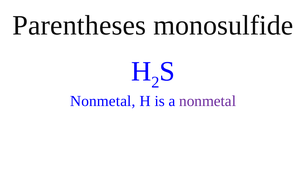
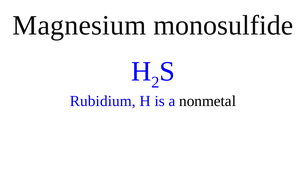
Parentheses: Parentheses -> Magnesium (79, 25)
Nonmetal: Nonmetal -> Rubidium (103, 101)
nonmetal colour: purple -> black (208, 101)
